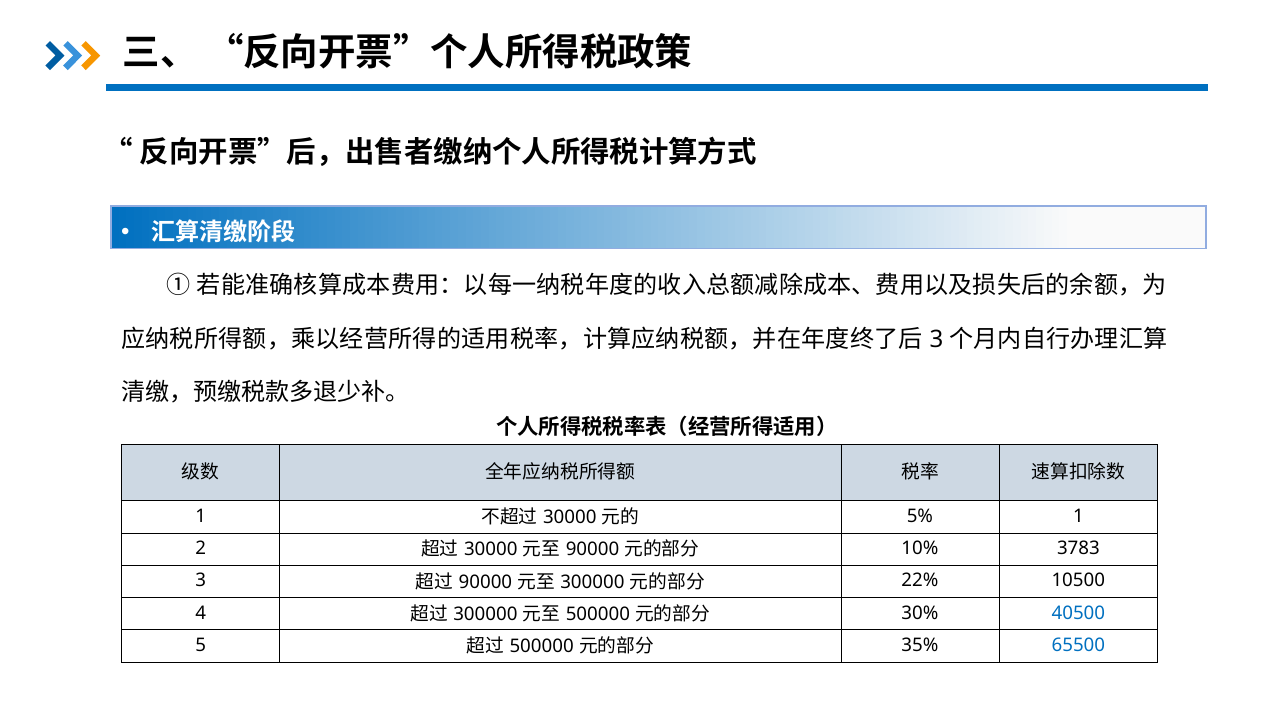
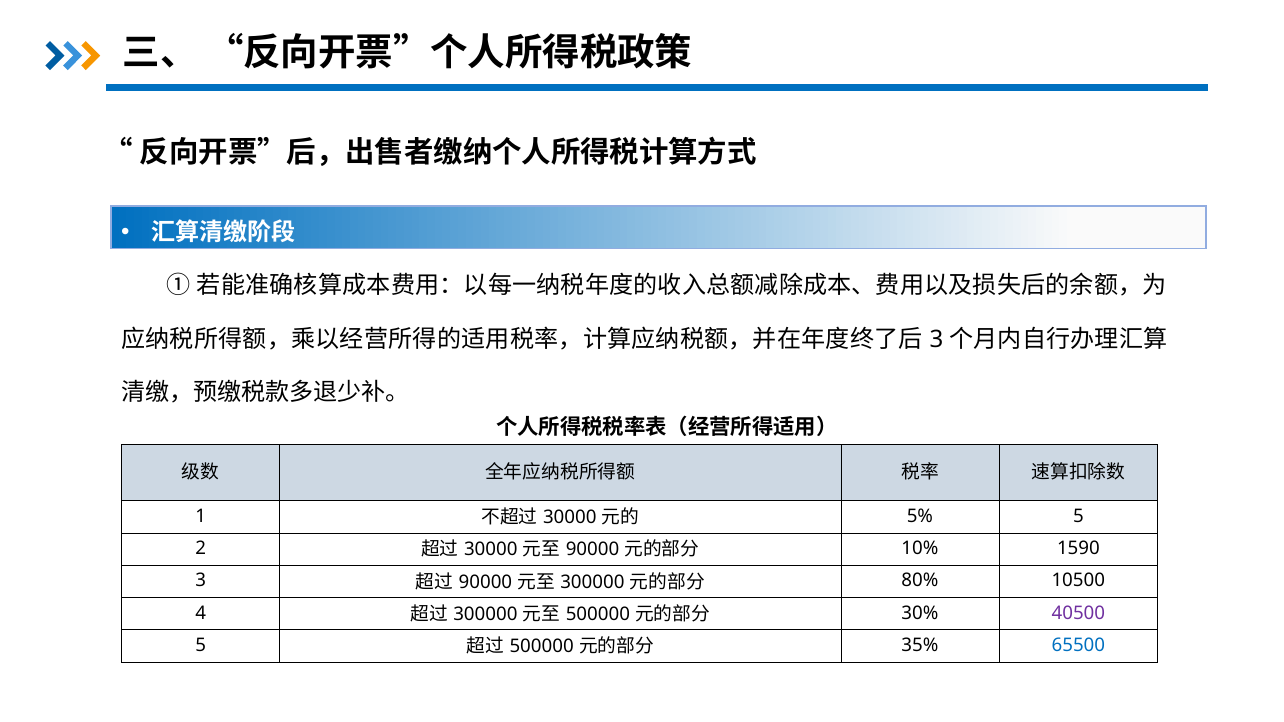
5% 1: 1 -> 5 (1079, 516)
3783: 3783 -> 1590 (1078, 549)
22%: 22% -> 80% (920, 581)
40500 colour: blue -> purple (1078, 613)
